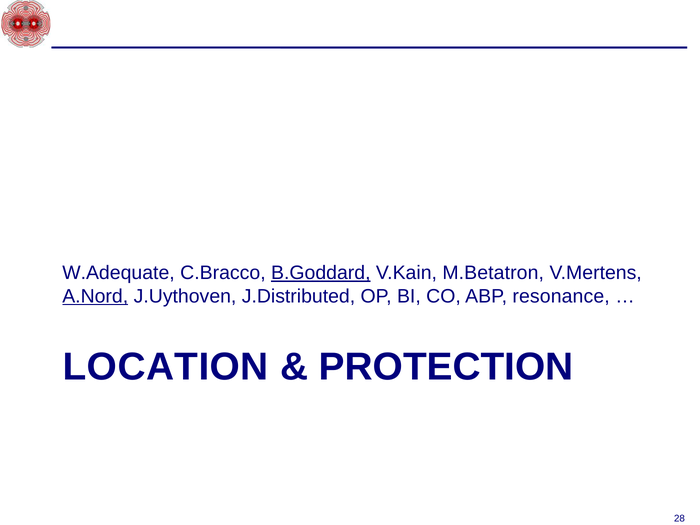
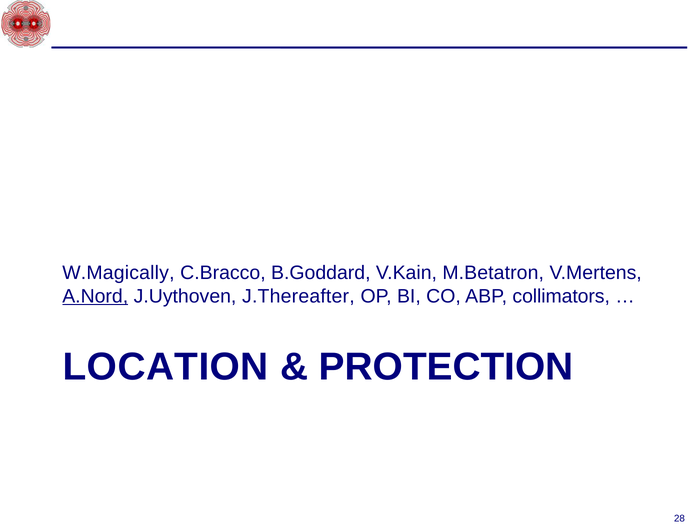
W.Adequate: W.Adequate -> W.Magically (118, 273)
B.Goddard underline: present -> none (321, 273)
J.Distributed: J.Distributed -> J.Thereafter (298, 296)
resonance: resonance -> collimators (561, 296)
